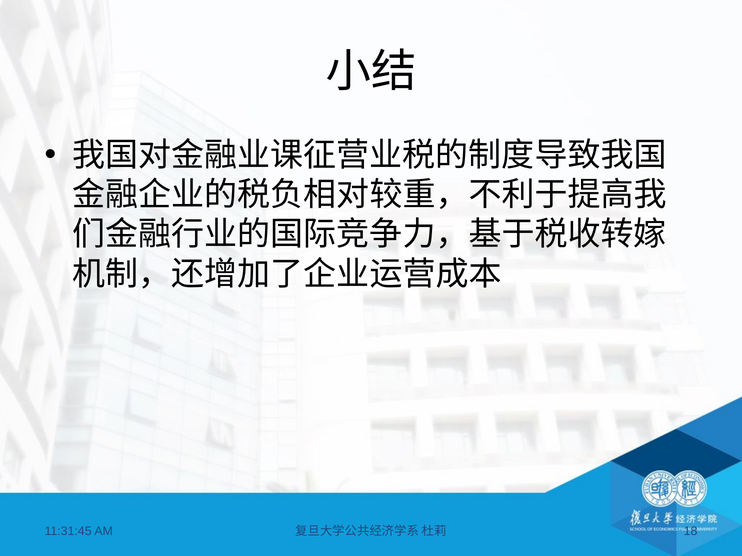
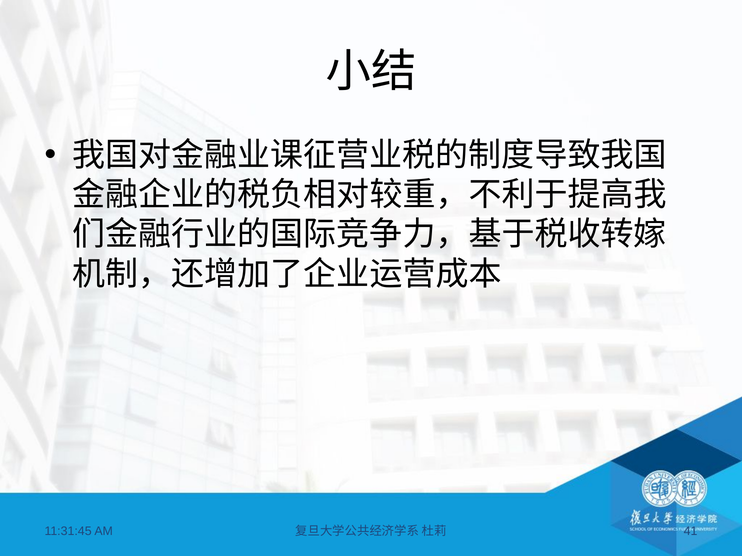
18: 18 -> 41 (691, 531)
